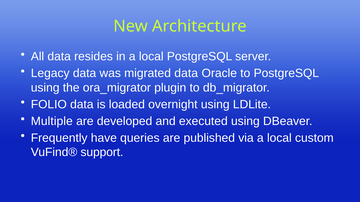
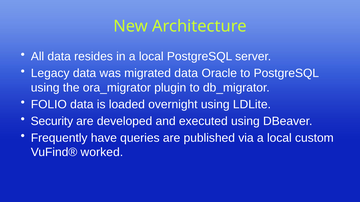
Multiple: Multiple -> Security (52, 121)
support: support -> worked (102, 153)
